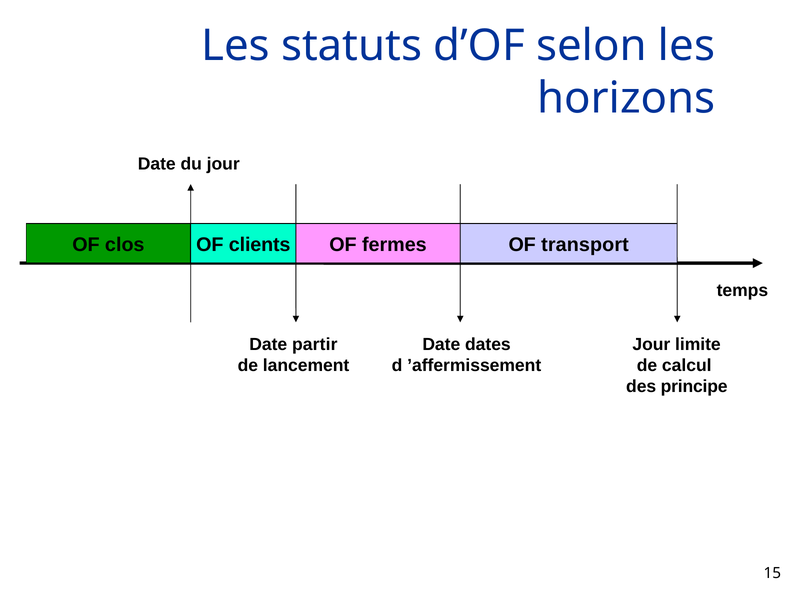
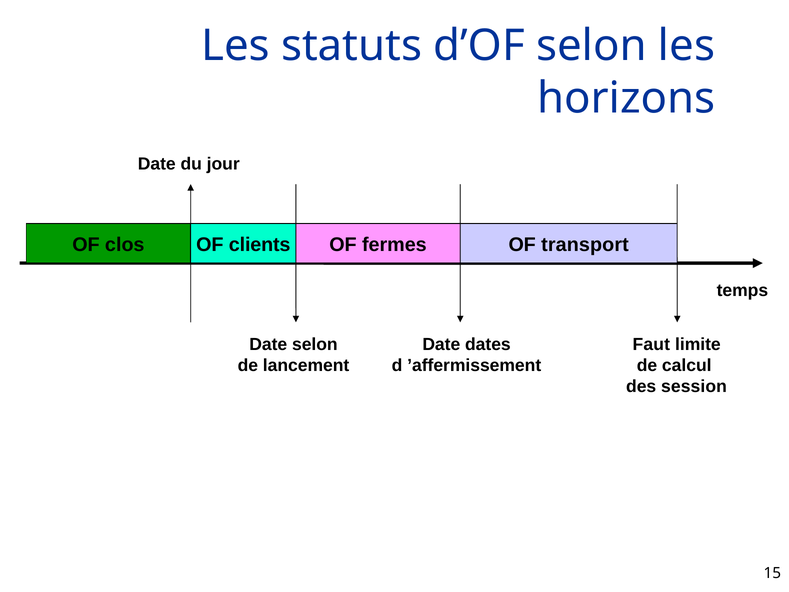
Date partir: partir -> selon (315, 344)
Jour: Jour -> Faut (651, 344)
principe: principe -> session (694, 386)
